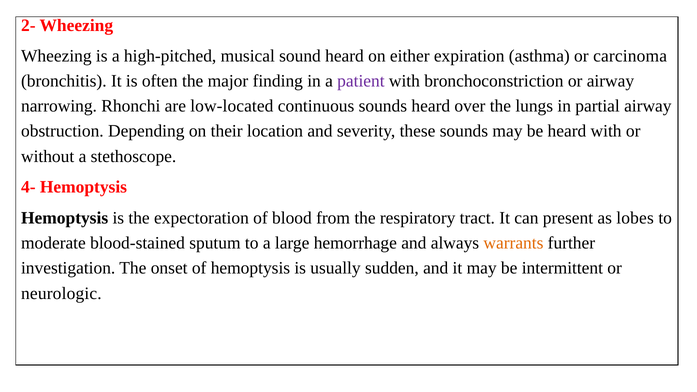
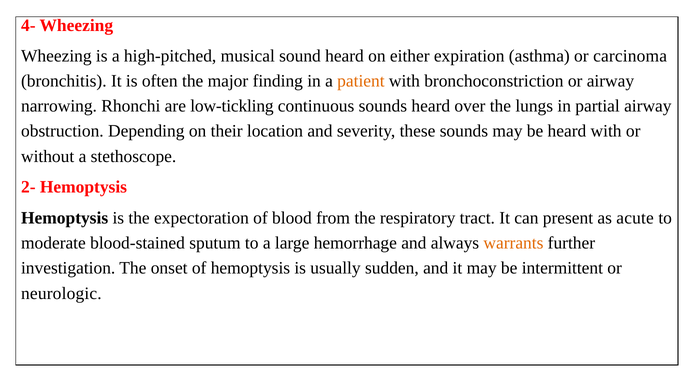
2-: 2- -> 4- (28, 26)
patient colour: purple -> orange (361, 81)
low-located: low-located -> low-tickling (232, 106)
4-: 4- -> 2- (28, 187)
lobes: lobes -> acute (635, 218)
